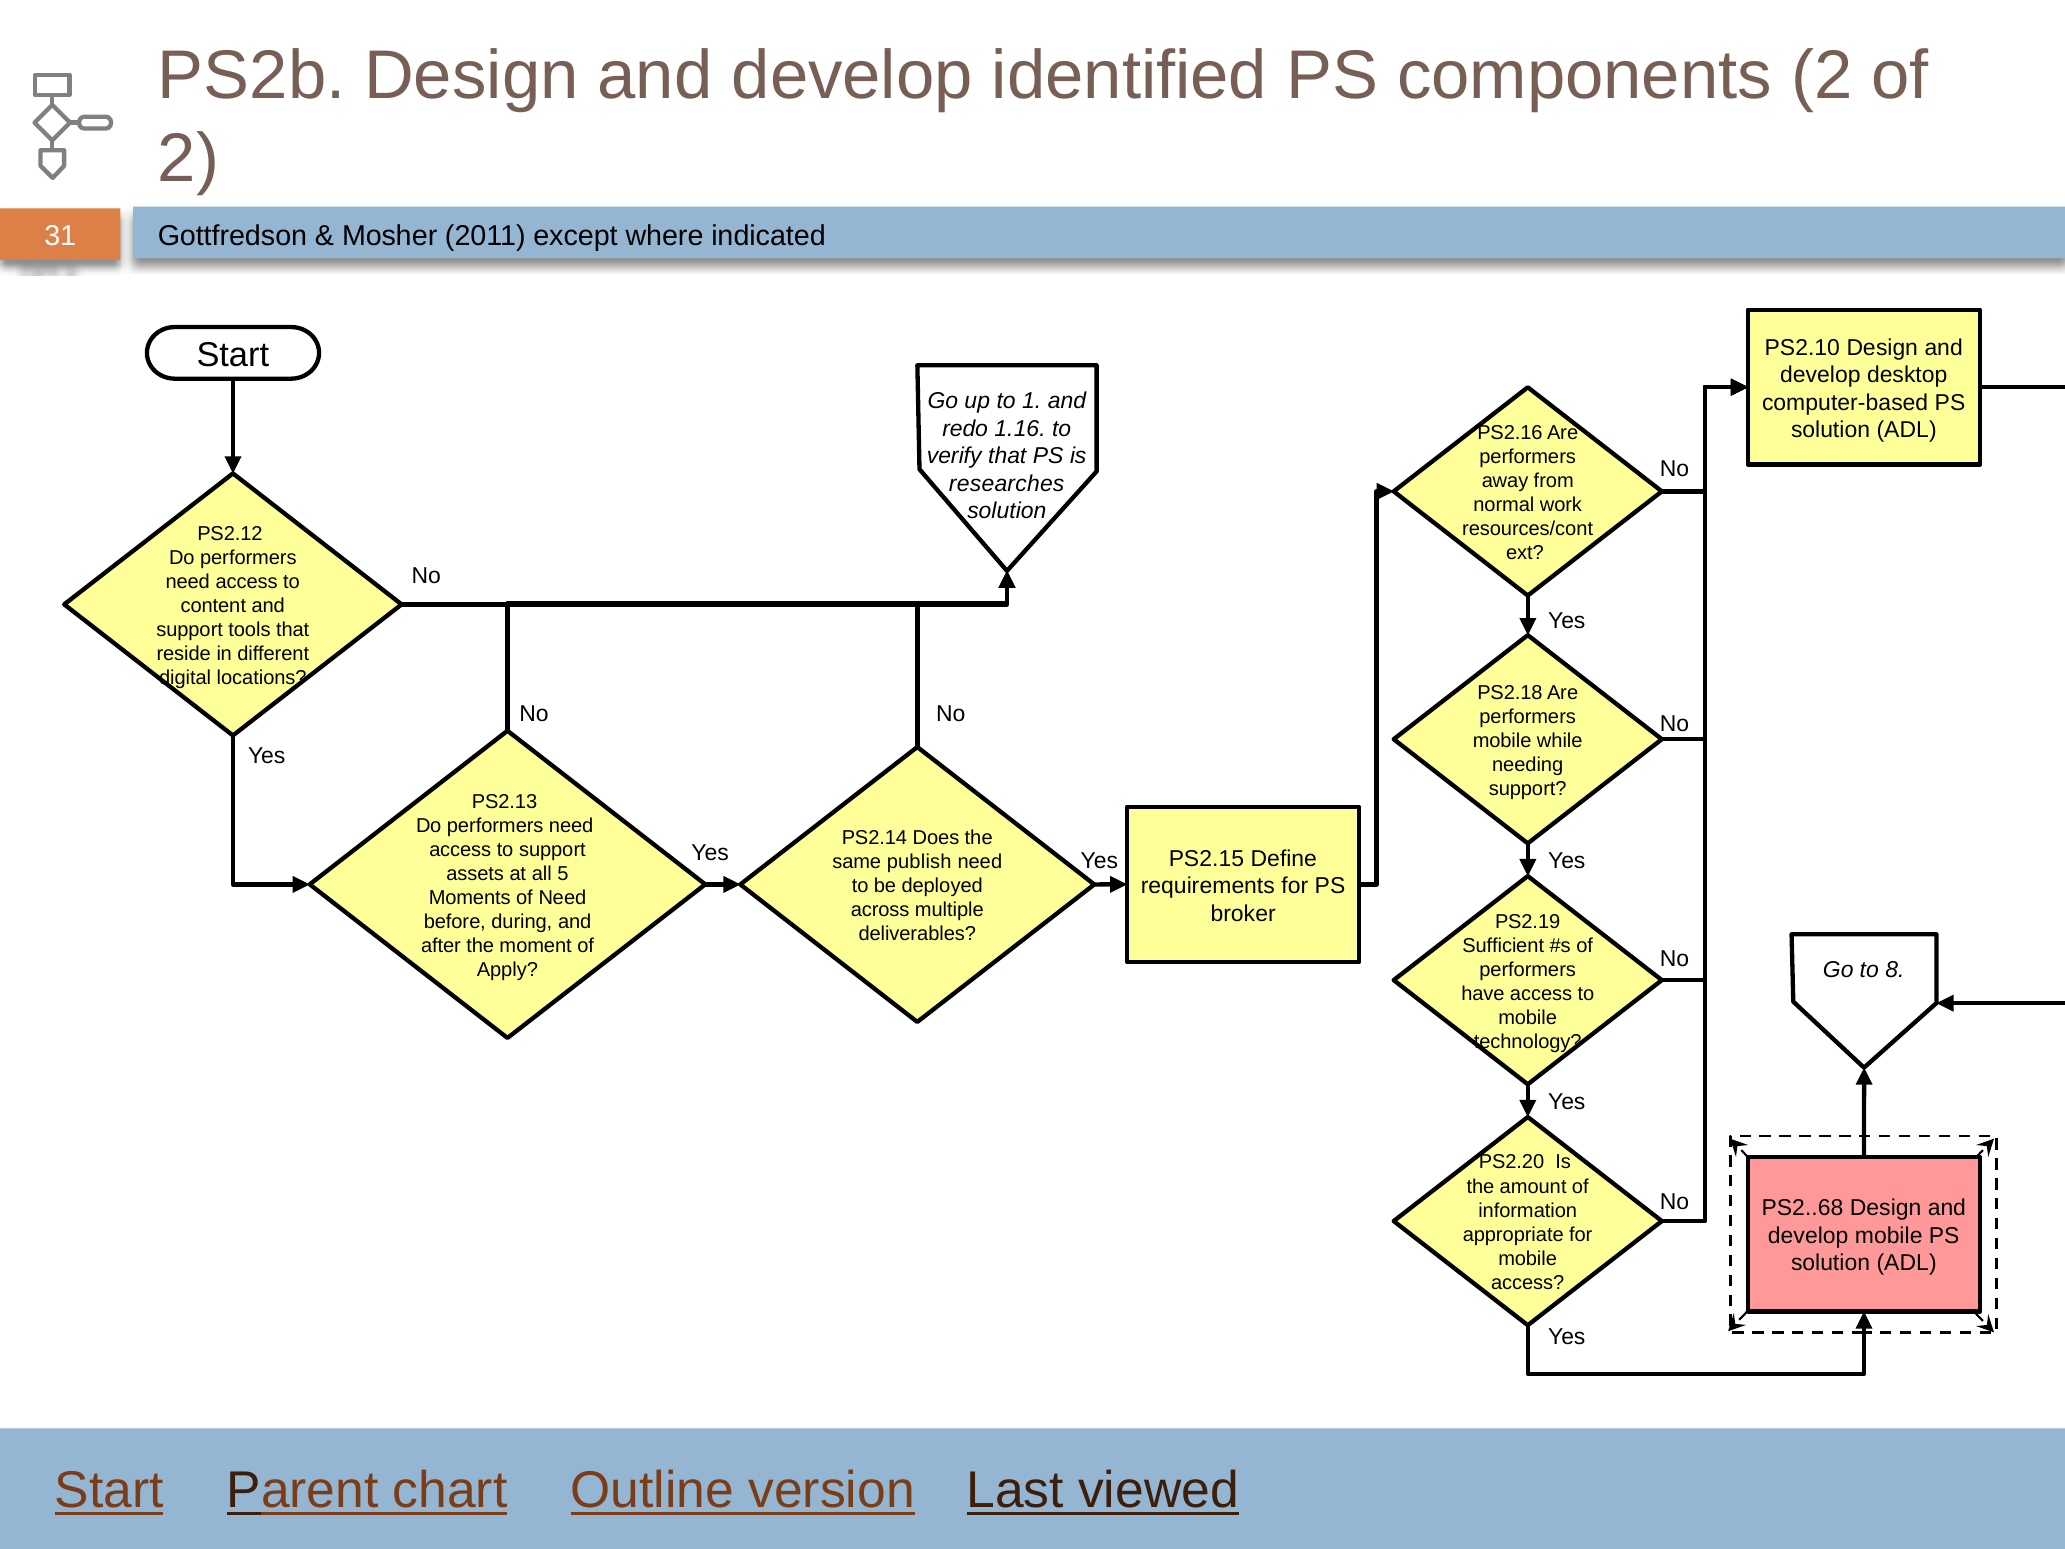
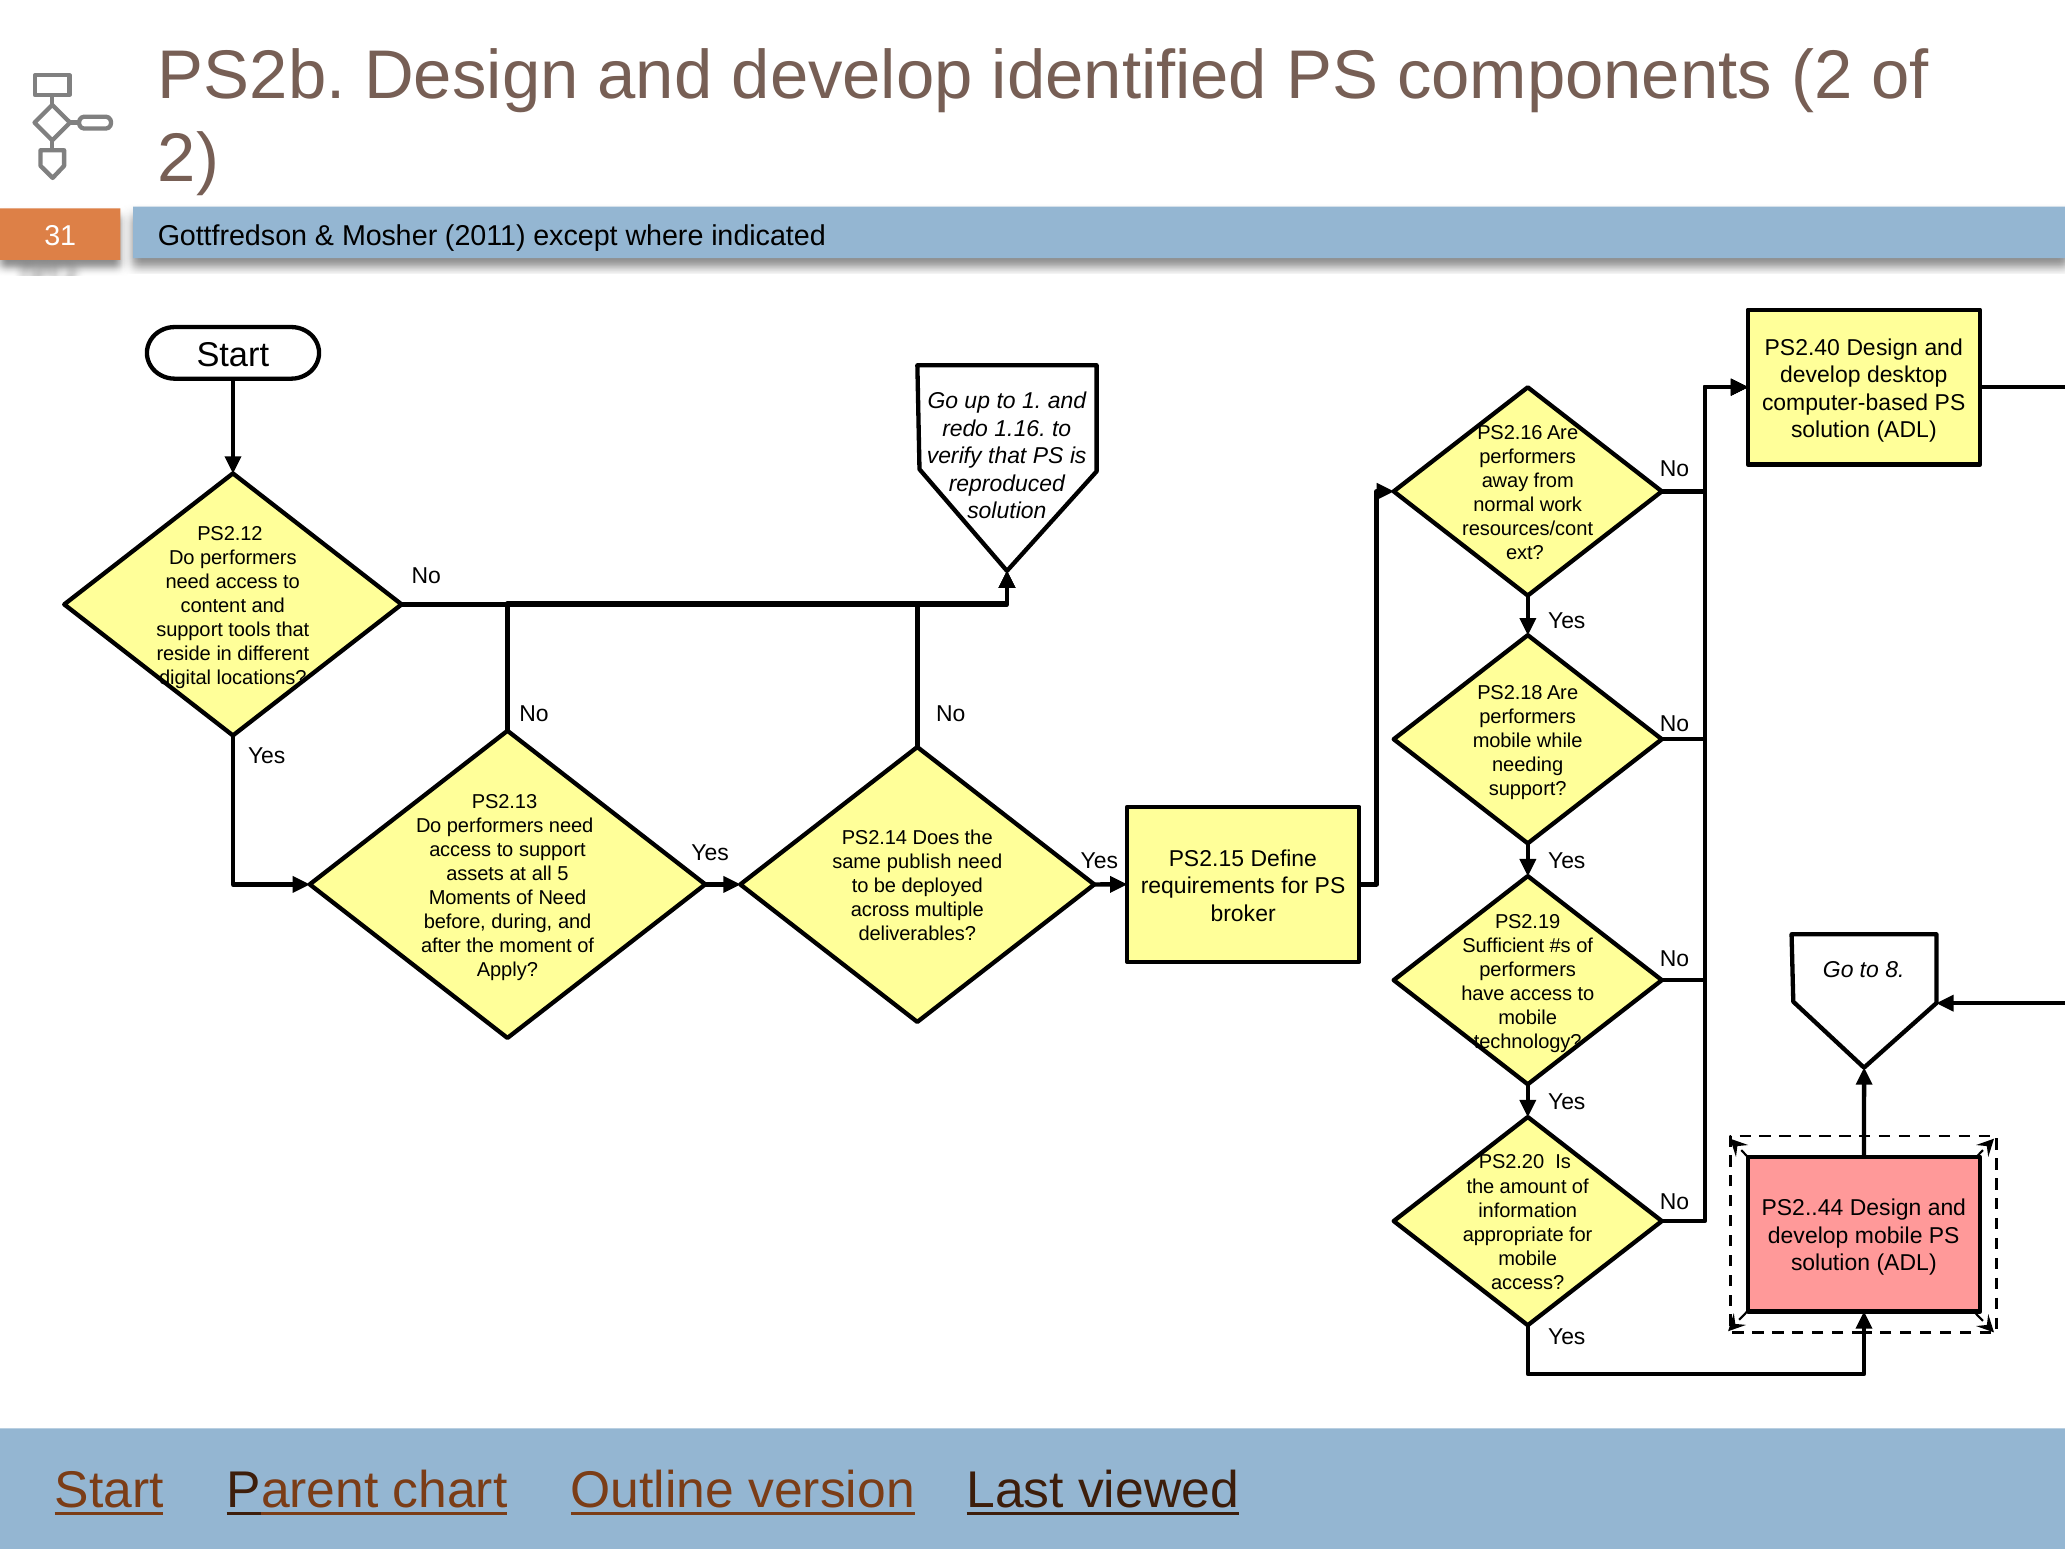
PS2.10: PS2.10 -> PS2.40 (1802, 348)
researches: researches -> reproduced (1007, 484)
PS2..68: PS2..68 -> PS2..44 (1802, 1208)
